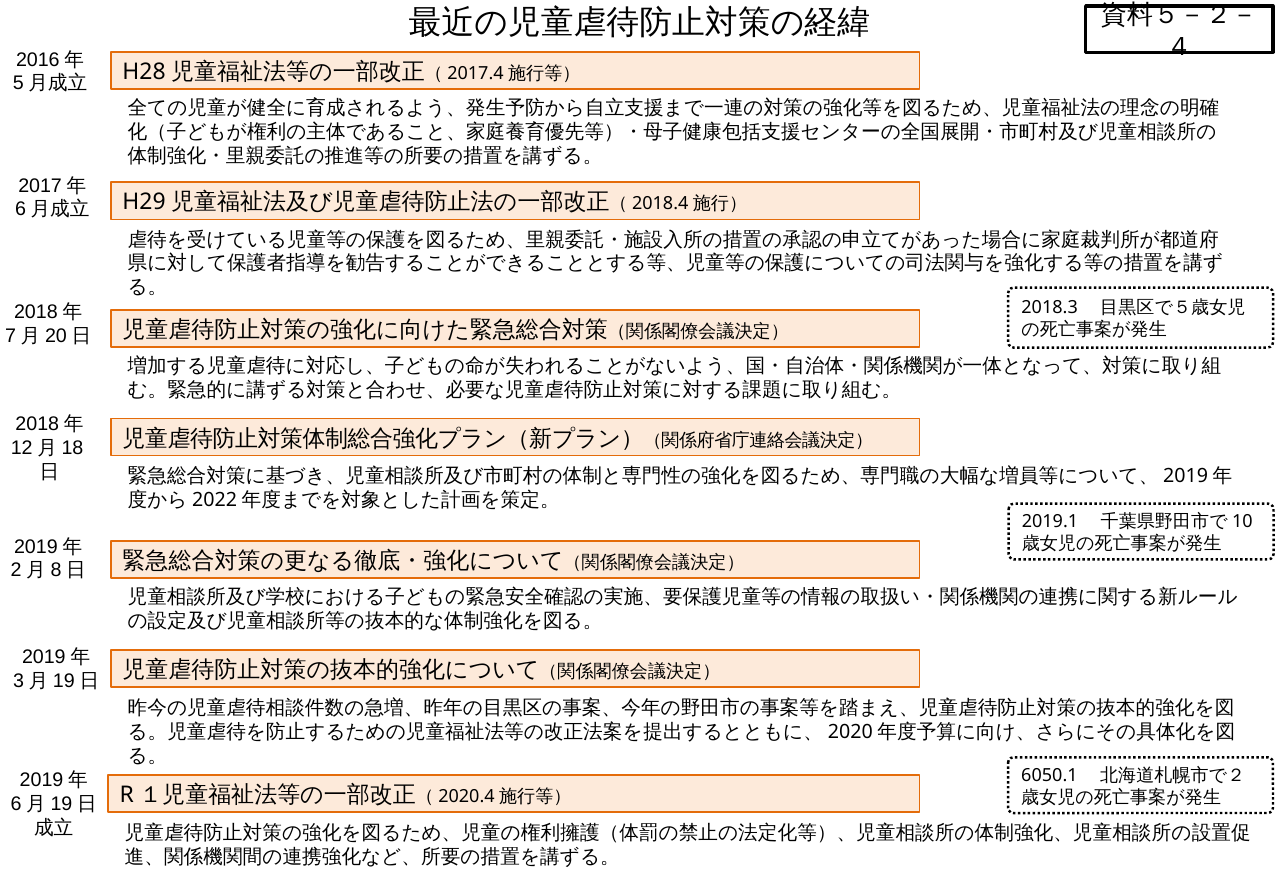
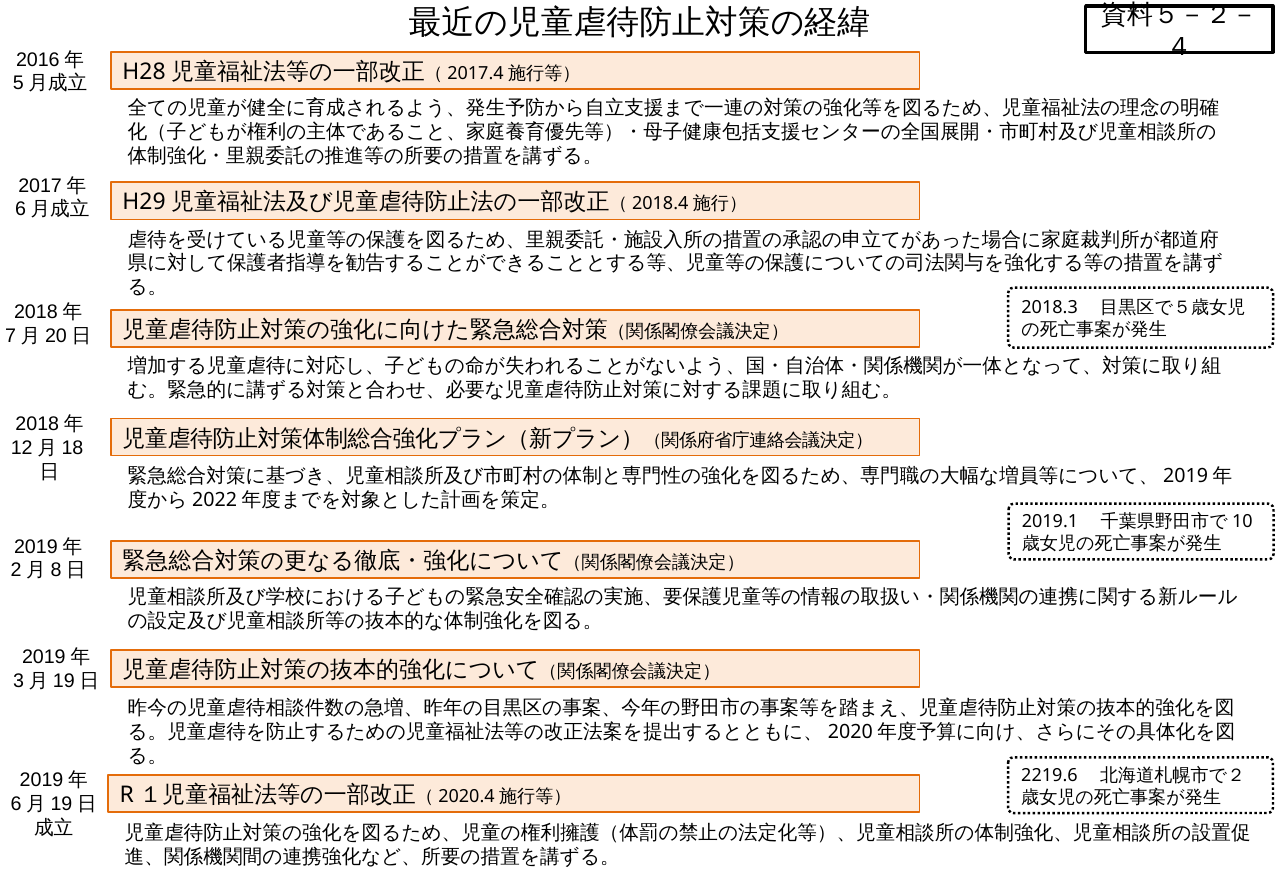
6050.1: 6050.1 -> 2219.6 (1049, 776)
